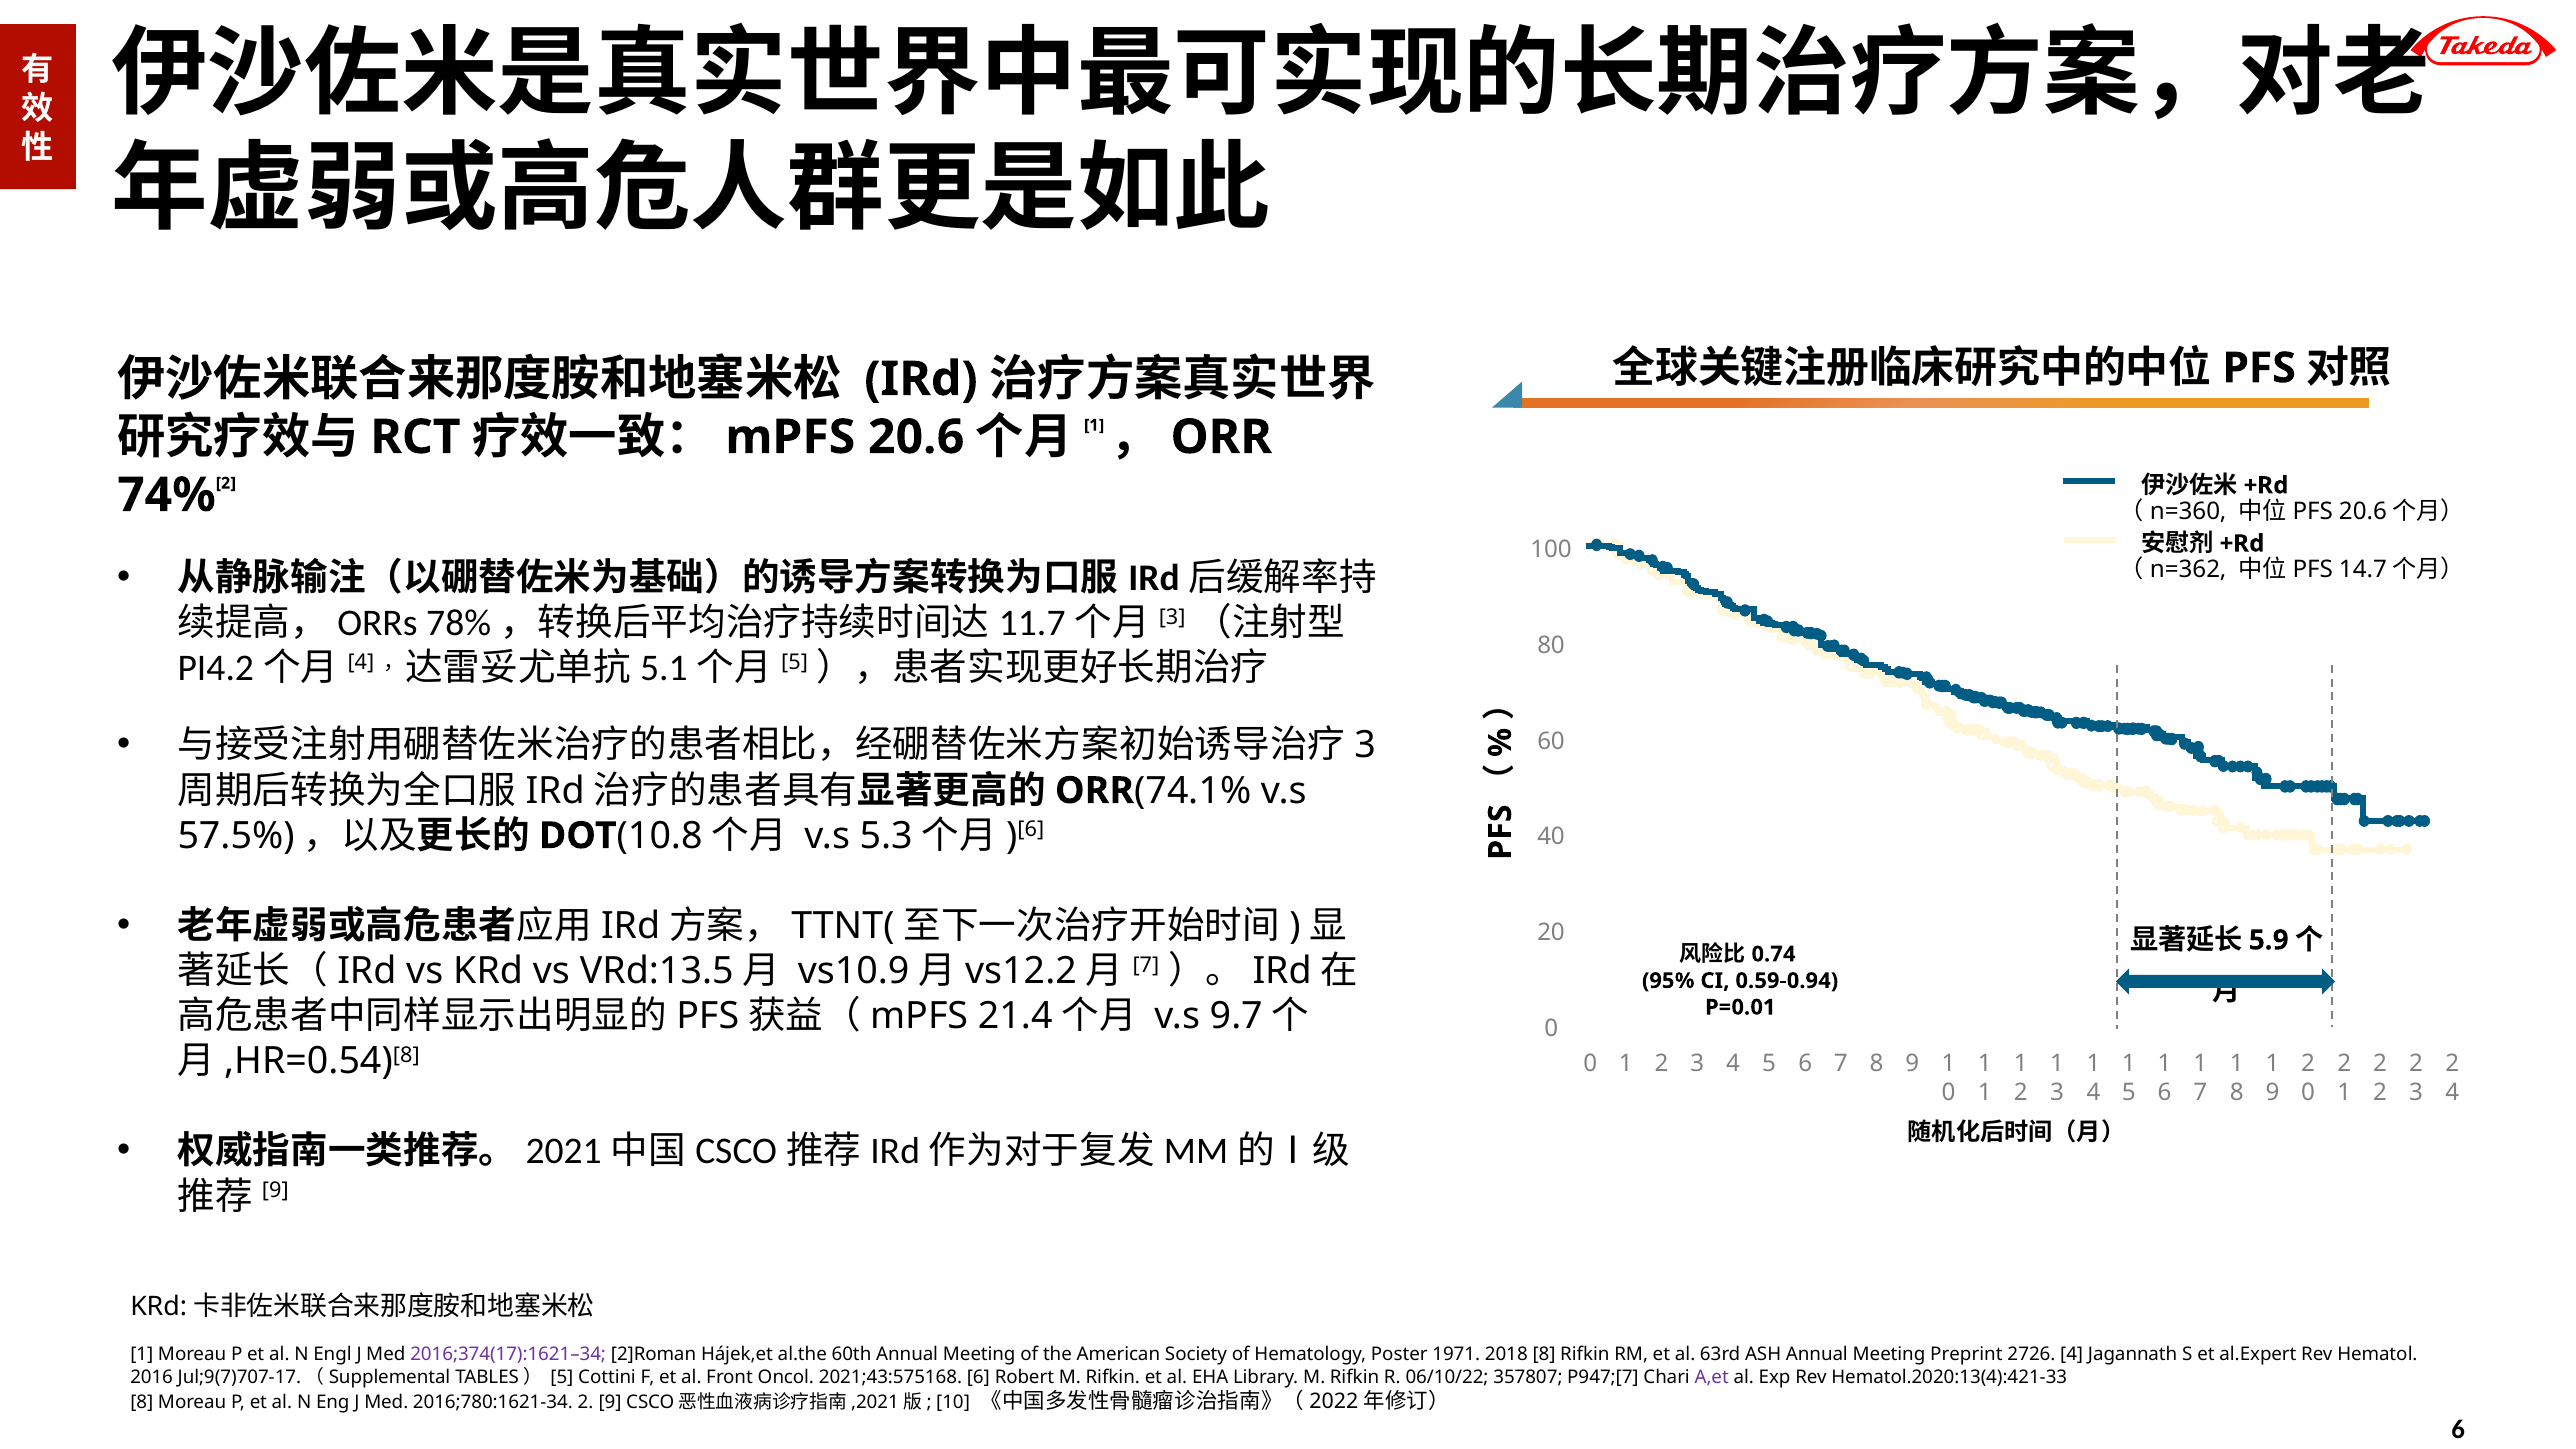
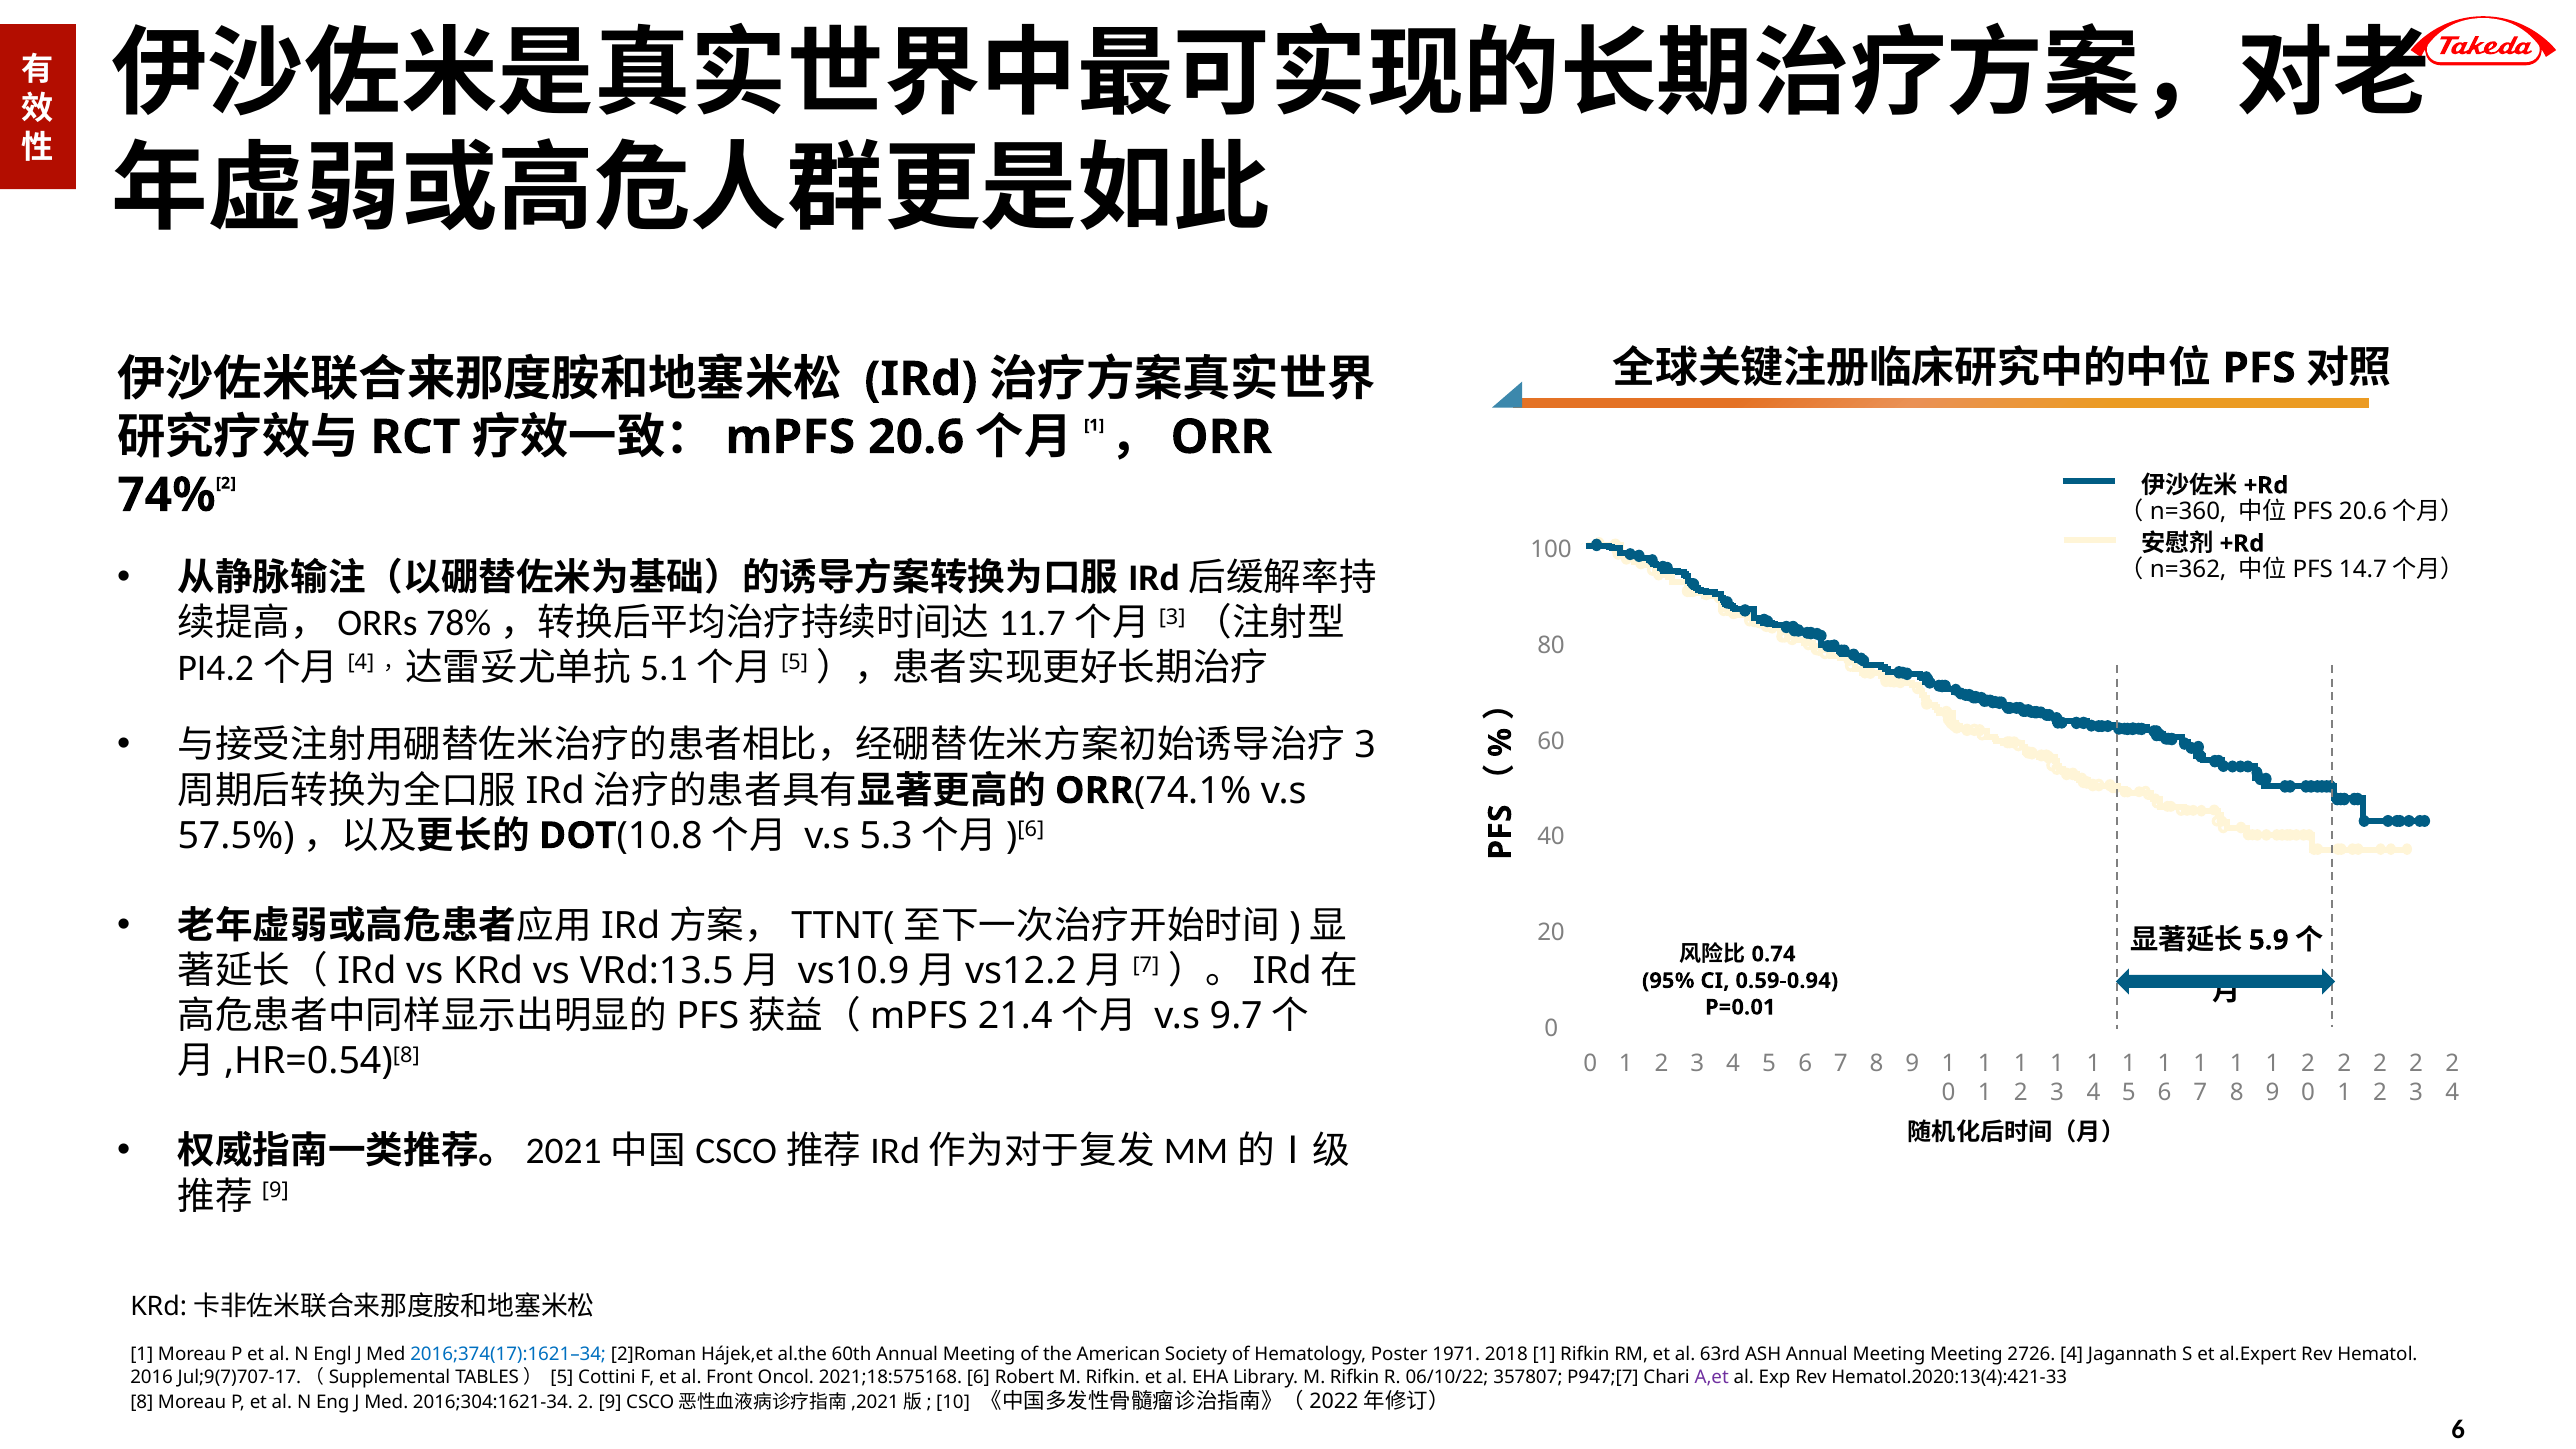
2016;374(17):1621–34 colour: purple -> blue (508, 1355)
2018 8: 8 -> 1 (1544, 1355)
Meeting Preprint: Preprint -> Meeting (1966, 1355)
2021;43:575168: 2021;43:575168 -> 2021;18:575168 (890, 1377)
2016;780:1621-34: 2016;780:1621-34 -> 2016;304:1621-34 (493, 1402)
